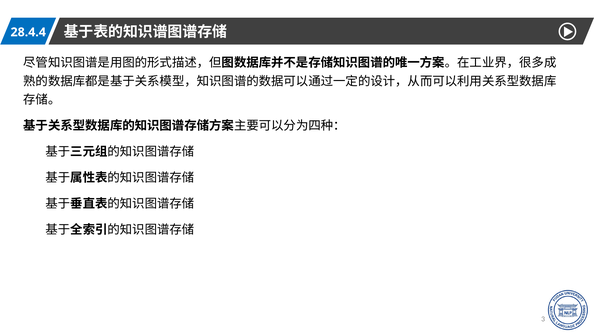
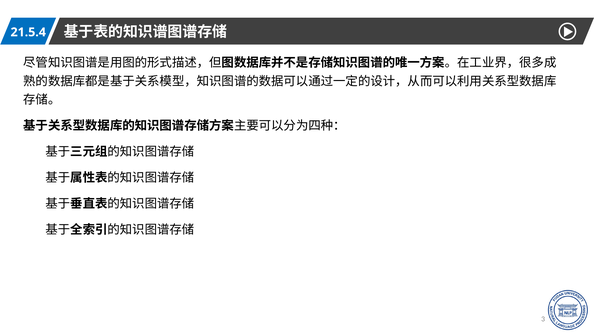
28.4.4: 28.4.4 -> 21.5.4 (28, 32)
